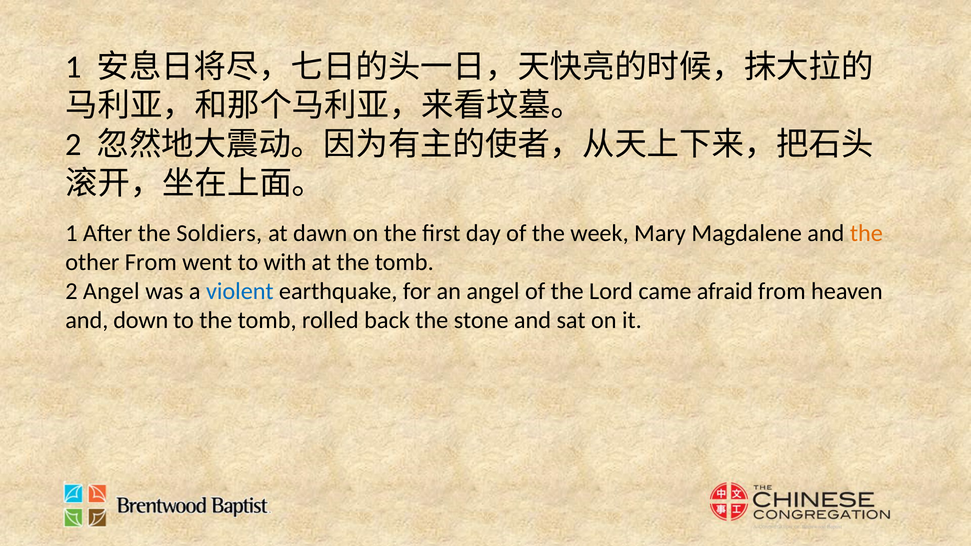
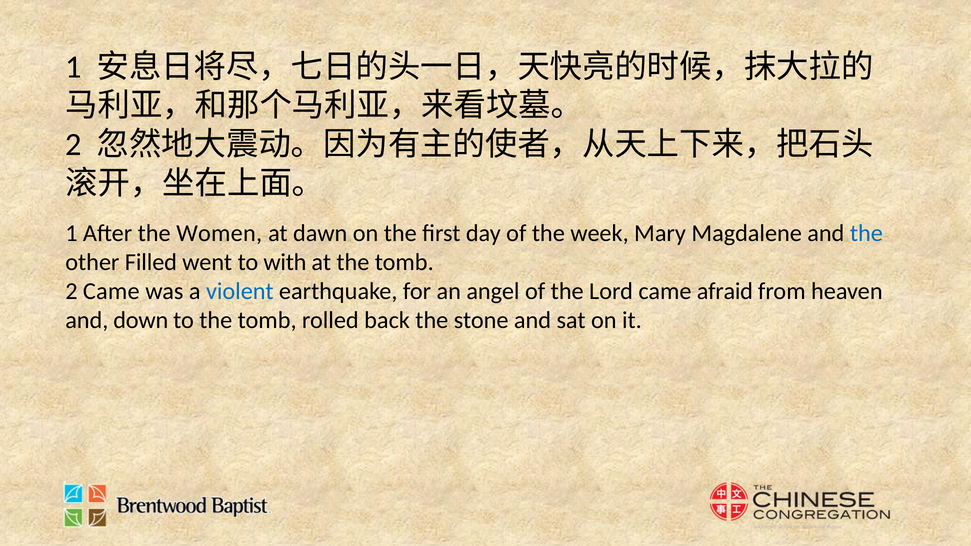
Soldiers: Soldiers -> Women (219, 233)
the colour: orange -> blue (866, 233)
other From: From -> Filled (151, 262)
2 Angel: Angel -> Came (111, 291)
